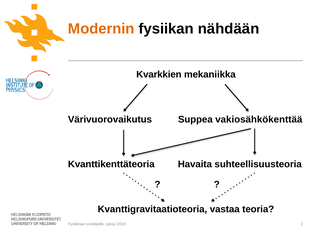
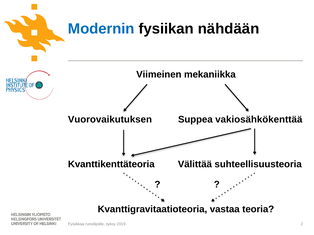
Modernin colour: orange -> blue (101, 29)
Kvarkkien: Kvarkkien -> Viimeinen (159, 75)
Värivuorovaikutus: Värivuorovaikutus -> Vuorovaikutuksen (110, 120)
Havaita: Havaita -> Välittää (195, 165)
